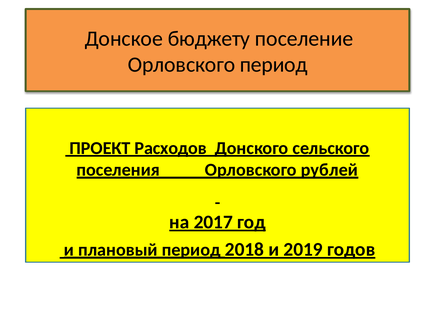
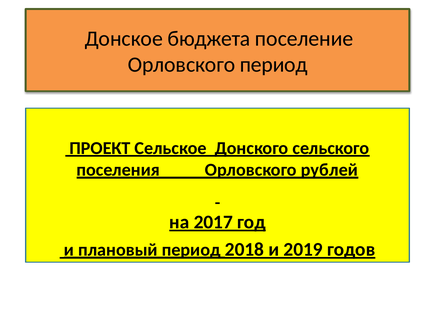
бюджету: бюджету -> бюджета (209, 39)
Расходов: Расходов -> Сельское (171, 148)
